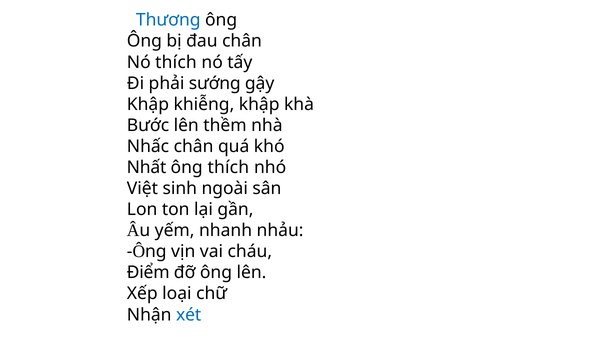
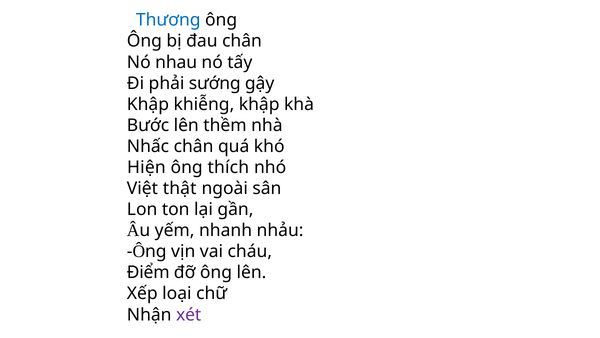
Nó thích: thích -> nhau (176, 62)
Nhất: Nhất -> Hiện (146, 167)
sinh: sinh -> thật (180, 188)
xét colour: blue -> purple (189, 314)
